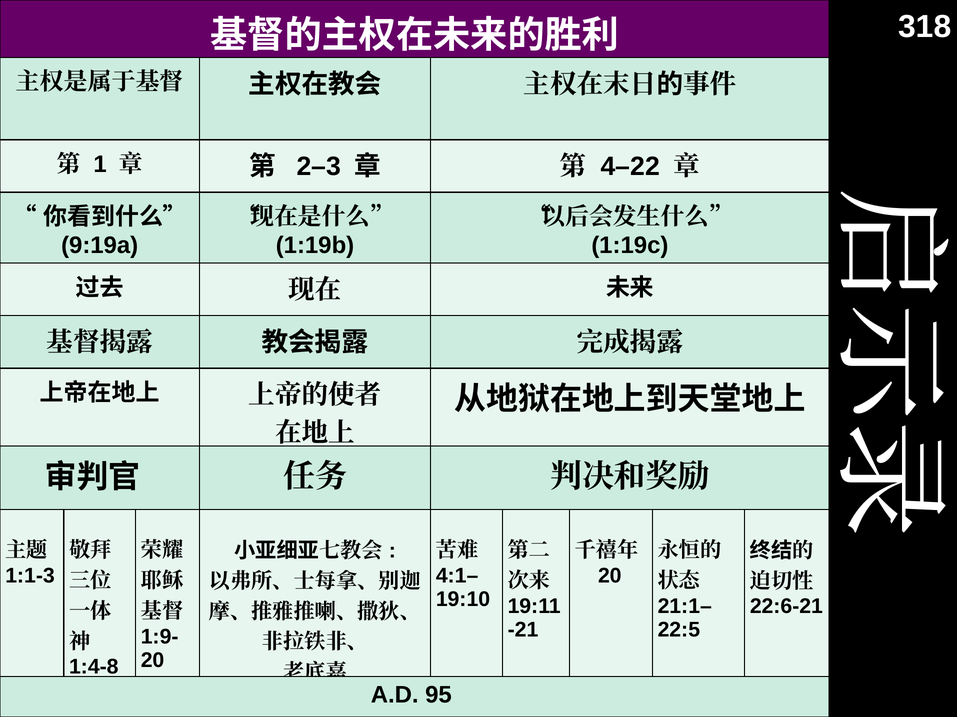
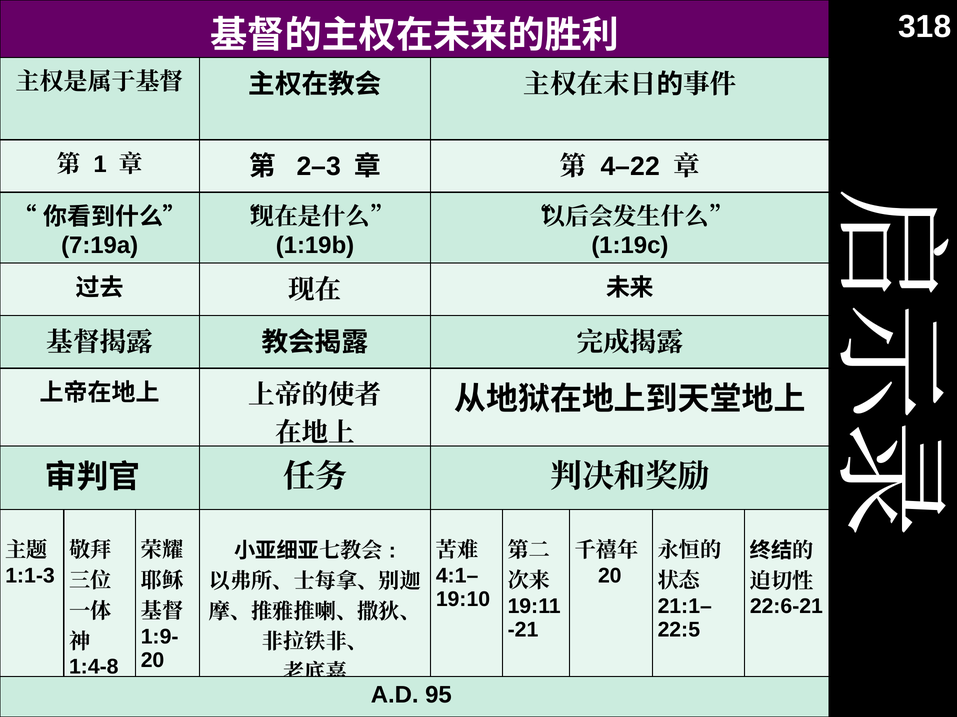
9:19a: 9:19a -> 7:19a (100, 246)
